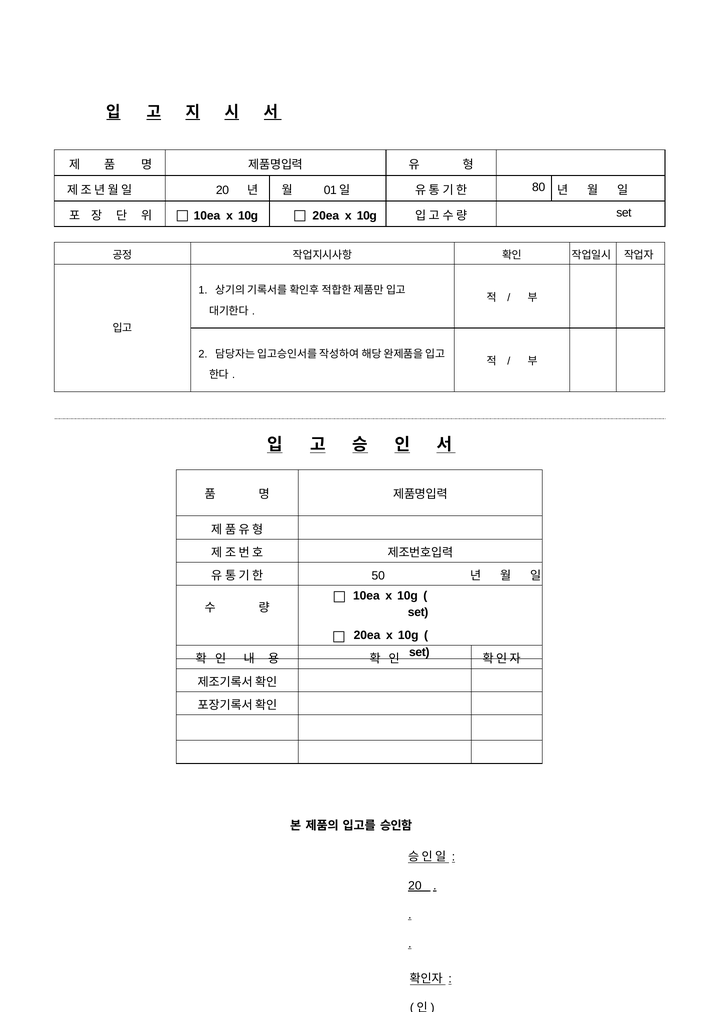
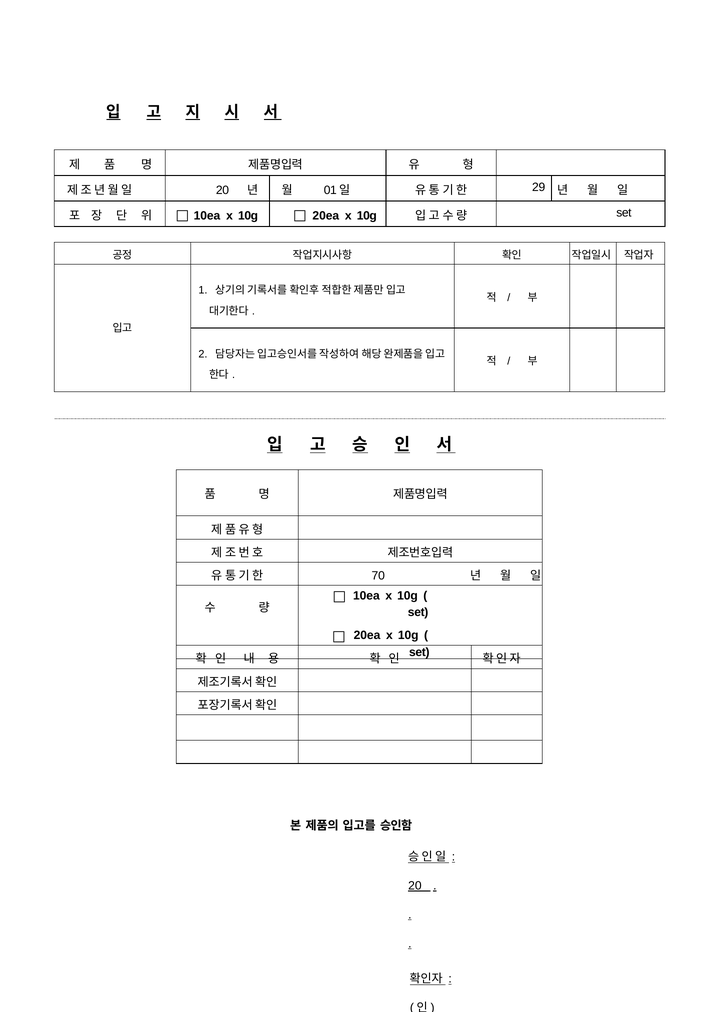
80: 80 -> 29 (539, 187)
50: 50 -> 70 (378, 576)
